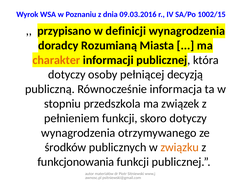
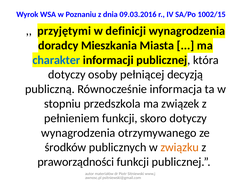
przypisano: przypisano -> przyjętymi (64, 31)
Rozumianą: Rozumianą -> Mieszkania (109, 45)
charakter colour: orange -> blue (56, 60)
funkcjonowania: funkcjonowania -> praworządności (76, 161)
